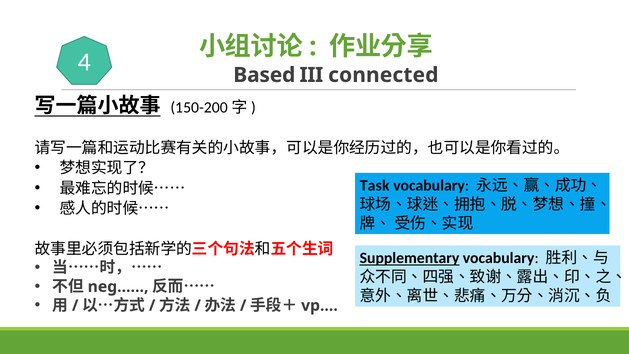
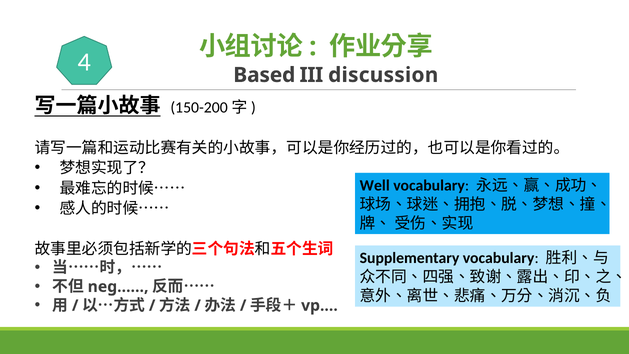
connected: connected -> discussion (383, 75)
Task: Task -> Well (375, 186)
Supplementary underline: present -> none (410, 258)
